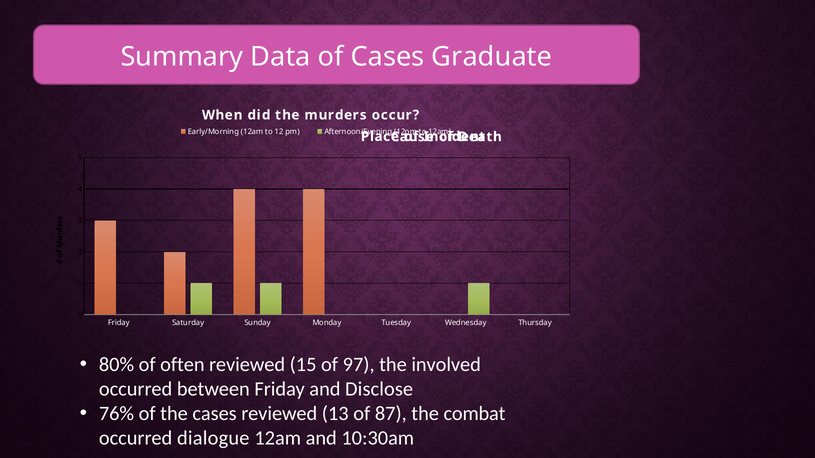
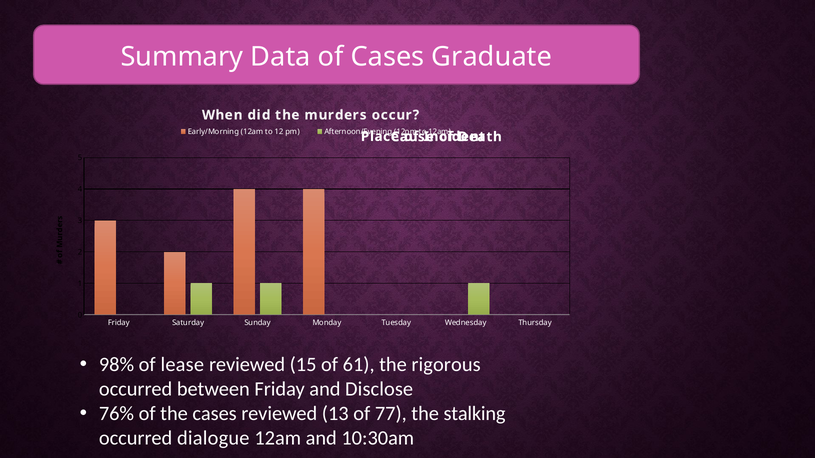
80%: 80% -> 98% (116, 365)
often: often -> lease (182, 365)
97: 97 -> 61 (359, 365)
involved: involved -> rigorous (446, 365)
87: 87 -> 77 (391, 414)
combat: combat -> stalking (475, 414)
